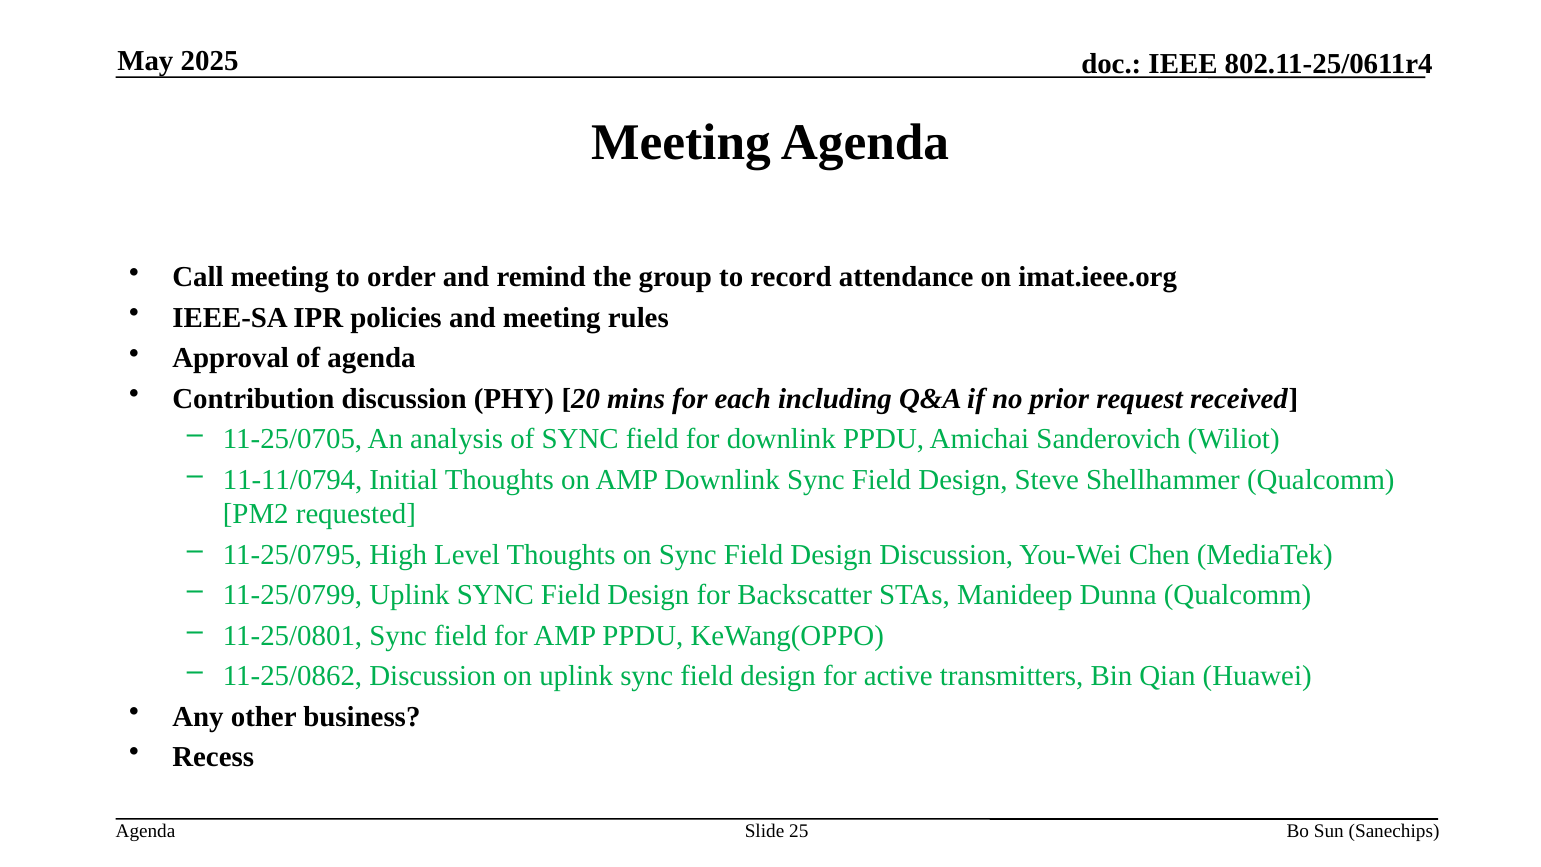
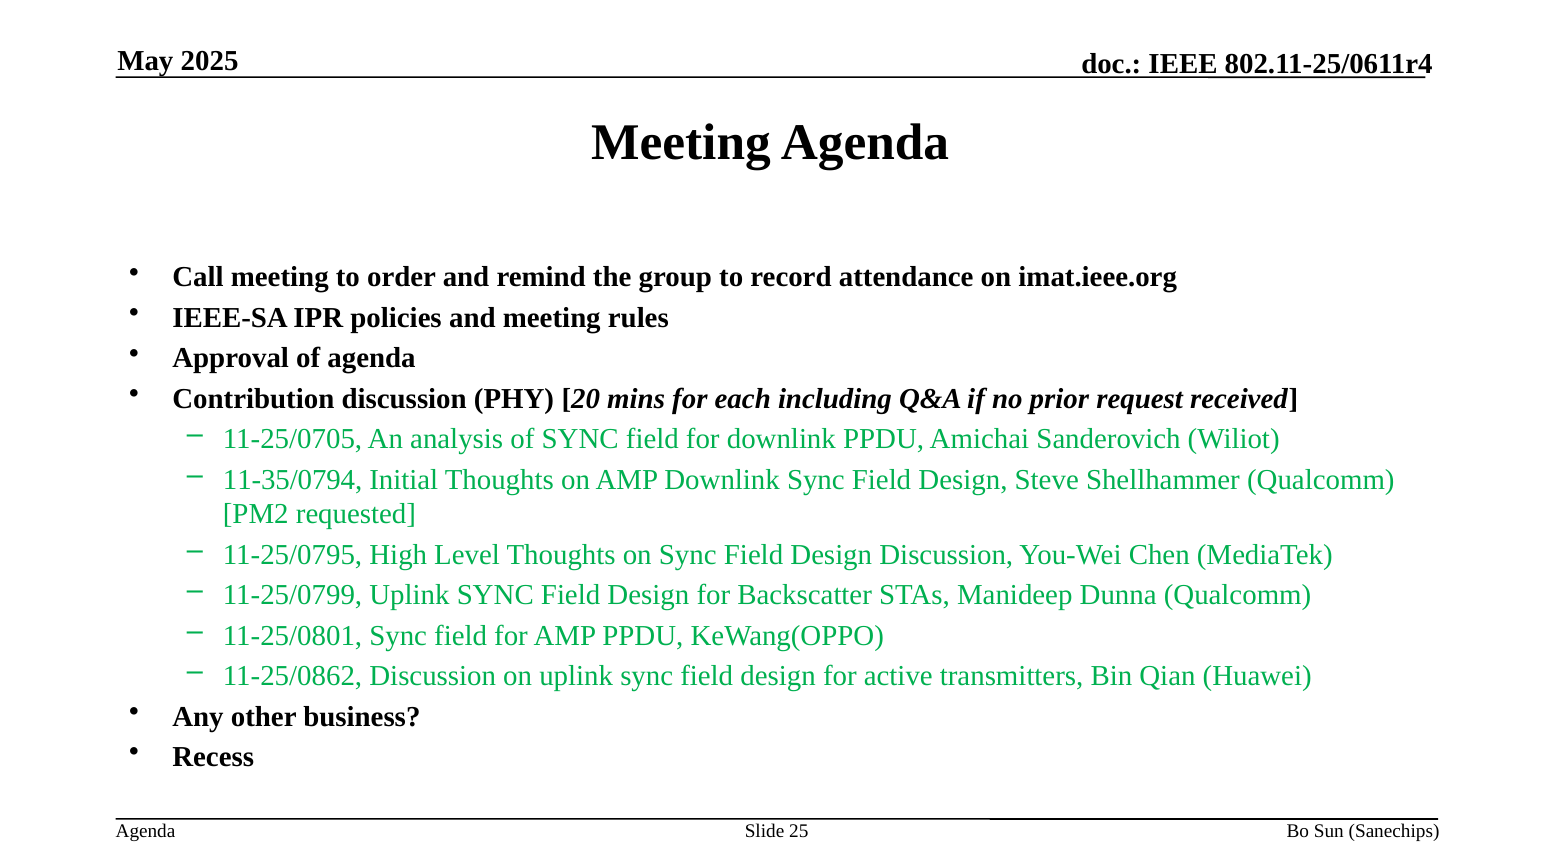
11-11/0794: 11-11/0794 -> 11-35/0794 (293, 479)
